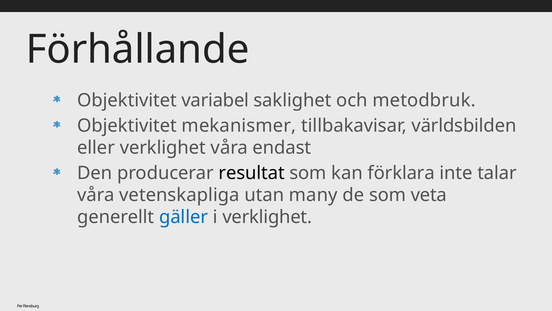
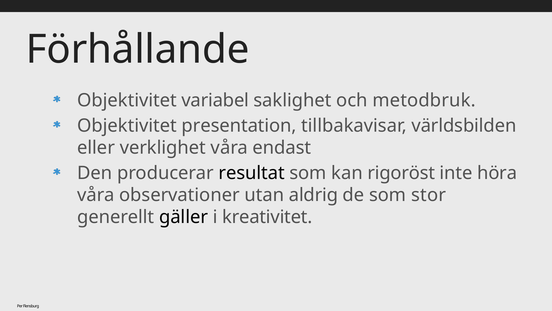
mekanismer: mekanismer -> presentation (239, 125)
förklara: förklara -> rigoröst (401, 173)
talar: talar -> höra (497, 173)
vetenskapliga: vetenskapliga -> observationer (179, 195)
many: many -> aldrig (313, 195)
veta: veta -> stor (429, 195)
gäller colour: blue -> black (184, 217)
i verklighet: verklighet -> kreativitet (267, 217)
